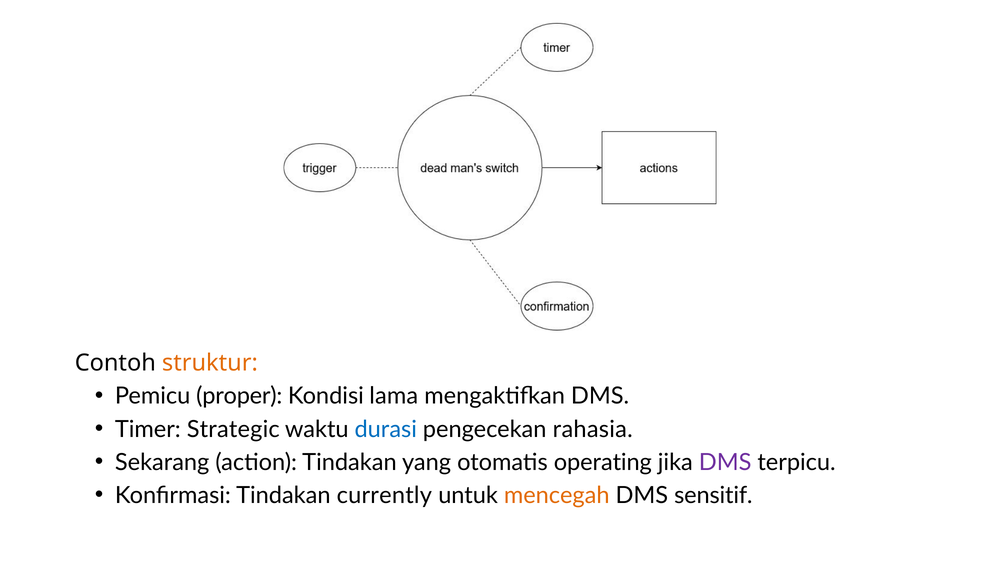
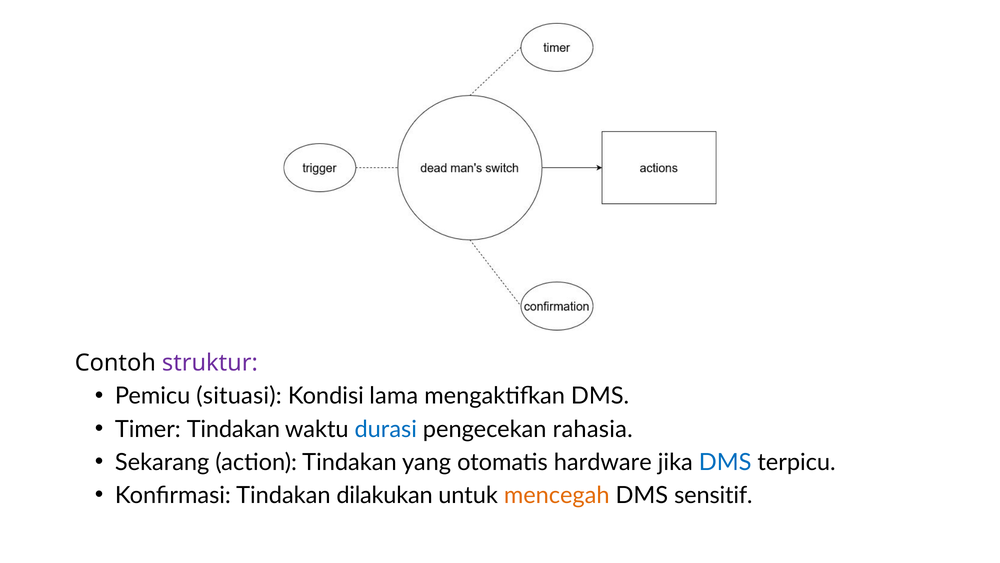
struktur colour: orange -> purple (210, 363)
proper: proper -> situasi (239, 396)
Timer Strategic: Strategic -> Tindakan (233, 429)
operating: operating -> hardware (603, 462)
DMS colour: purple -> blue (725, 462)
currently: currently -> dilakukan (385, 495)
